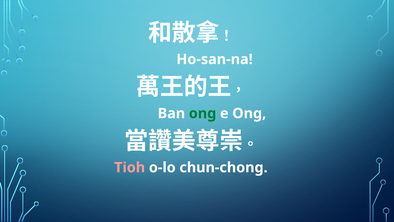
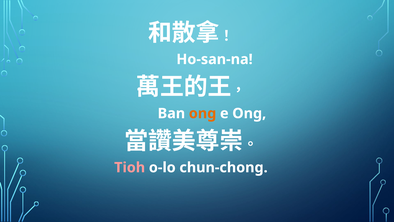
ong colour: green -> orange (203, 113)
